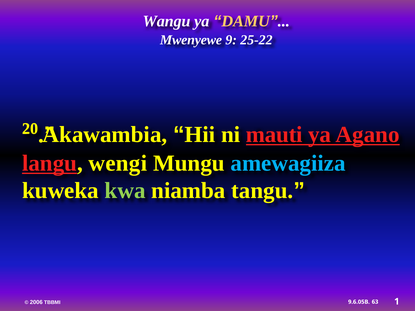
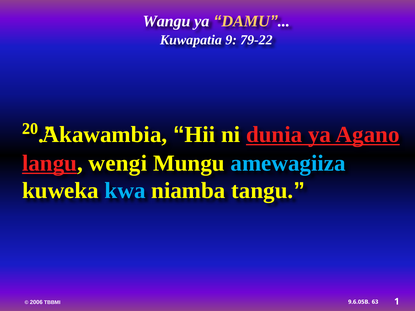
Mwenyewe: Mwenyewe -> Kuwapatia (191, 40)
25-22: 25-22 -> 79-22 (256, 40)
mauti: mauti -> dunia (274, 135)
kwa colour: light green -> light blue (125, 191)
